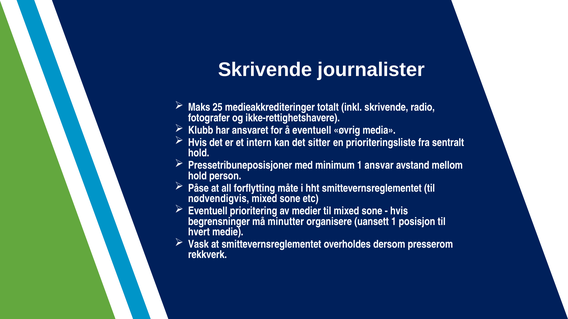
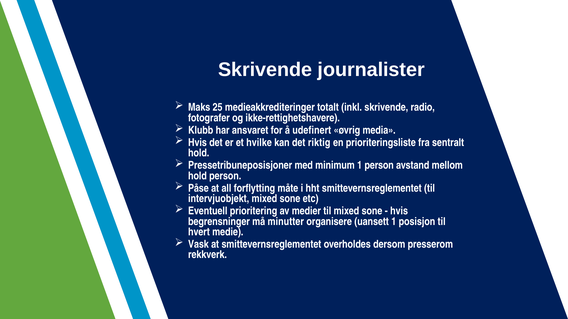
å eventuell: eventuell -> udefinert (312, 130)
intern: intern -> hvilke (259, 143)
sitter: sitter -> riktig (319, 143)
1 ansvar: ansvar -> person (379, 166)
nødvendigvis: nødvendigvis -> intervjuobjekt (219, 199)
